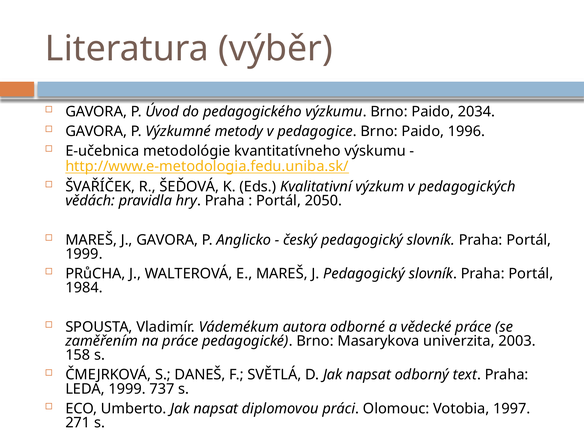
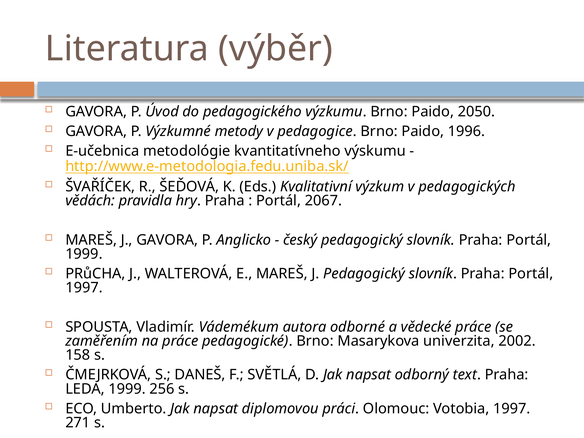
2034: 2034 -> 2050 (476, 112)
2050: 2050 -> 2067 (323, 201)
1984: 1984 -> 1997 (84, 288)
2003: 2003 -> 2002 (517, 341)
737: 737 -> 256 (162, 389)
